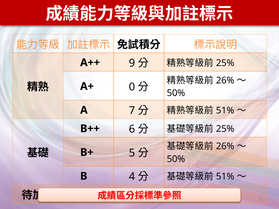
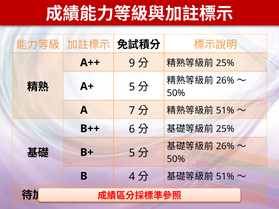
A+ 0: 0 -> 5 (132, 87)
